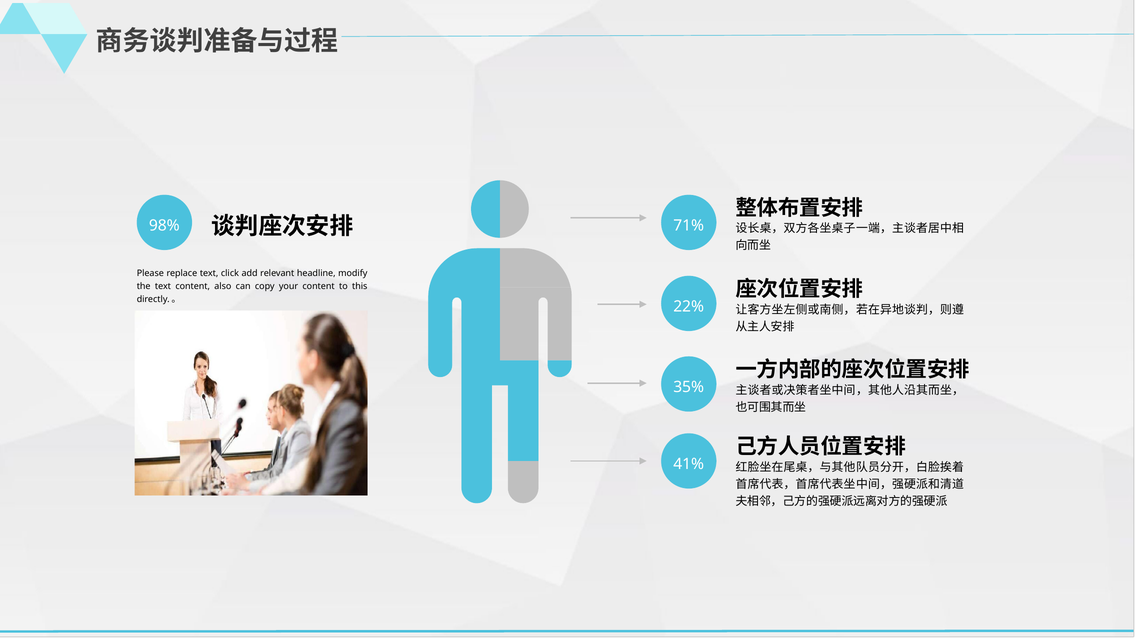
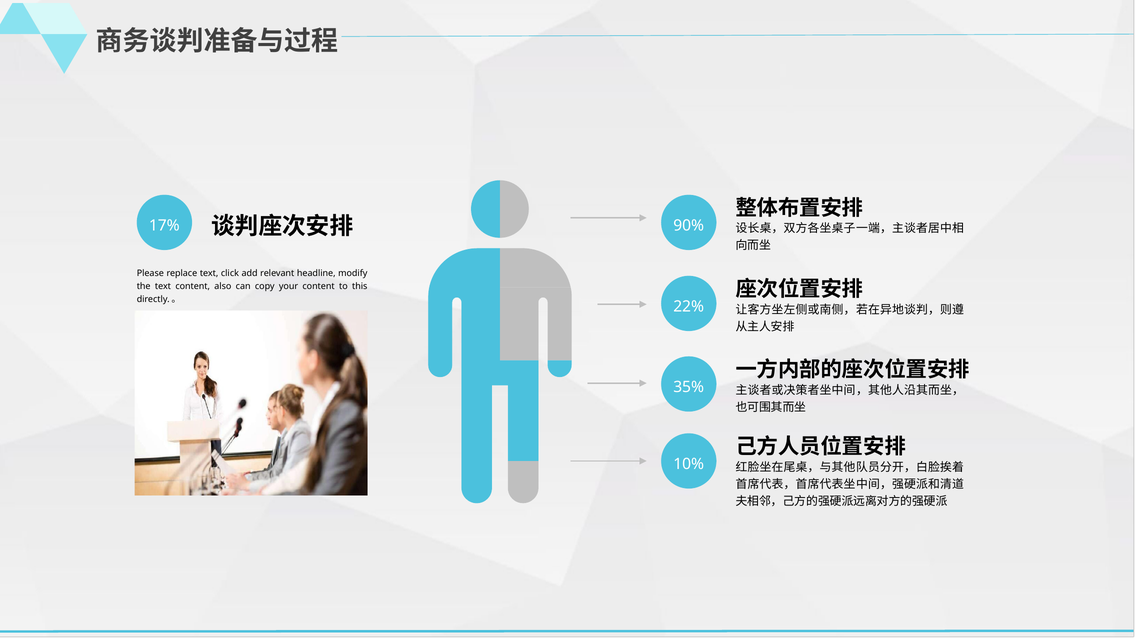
98%: 98% -> 17% (164, 226)
71%: 71% -> 90% (689, 226)
41%: 41% -> 10% (689, 464)
